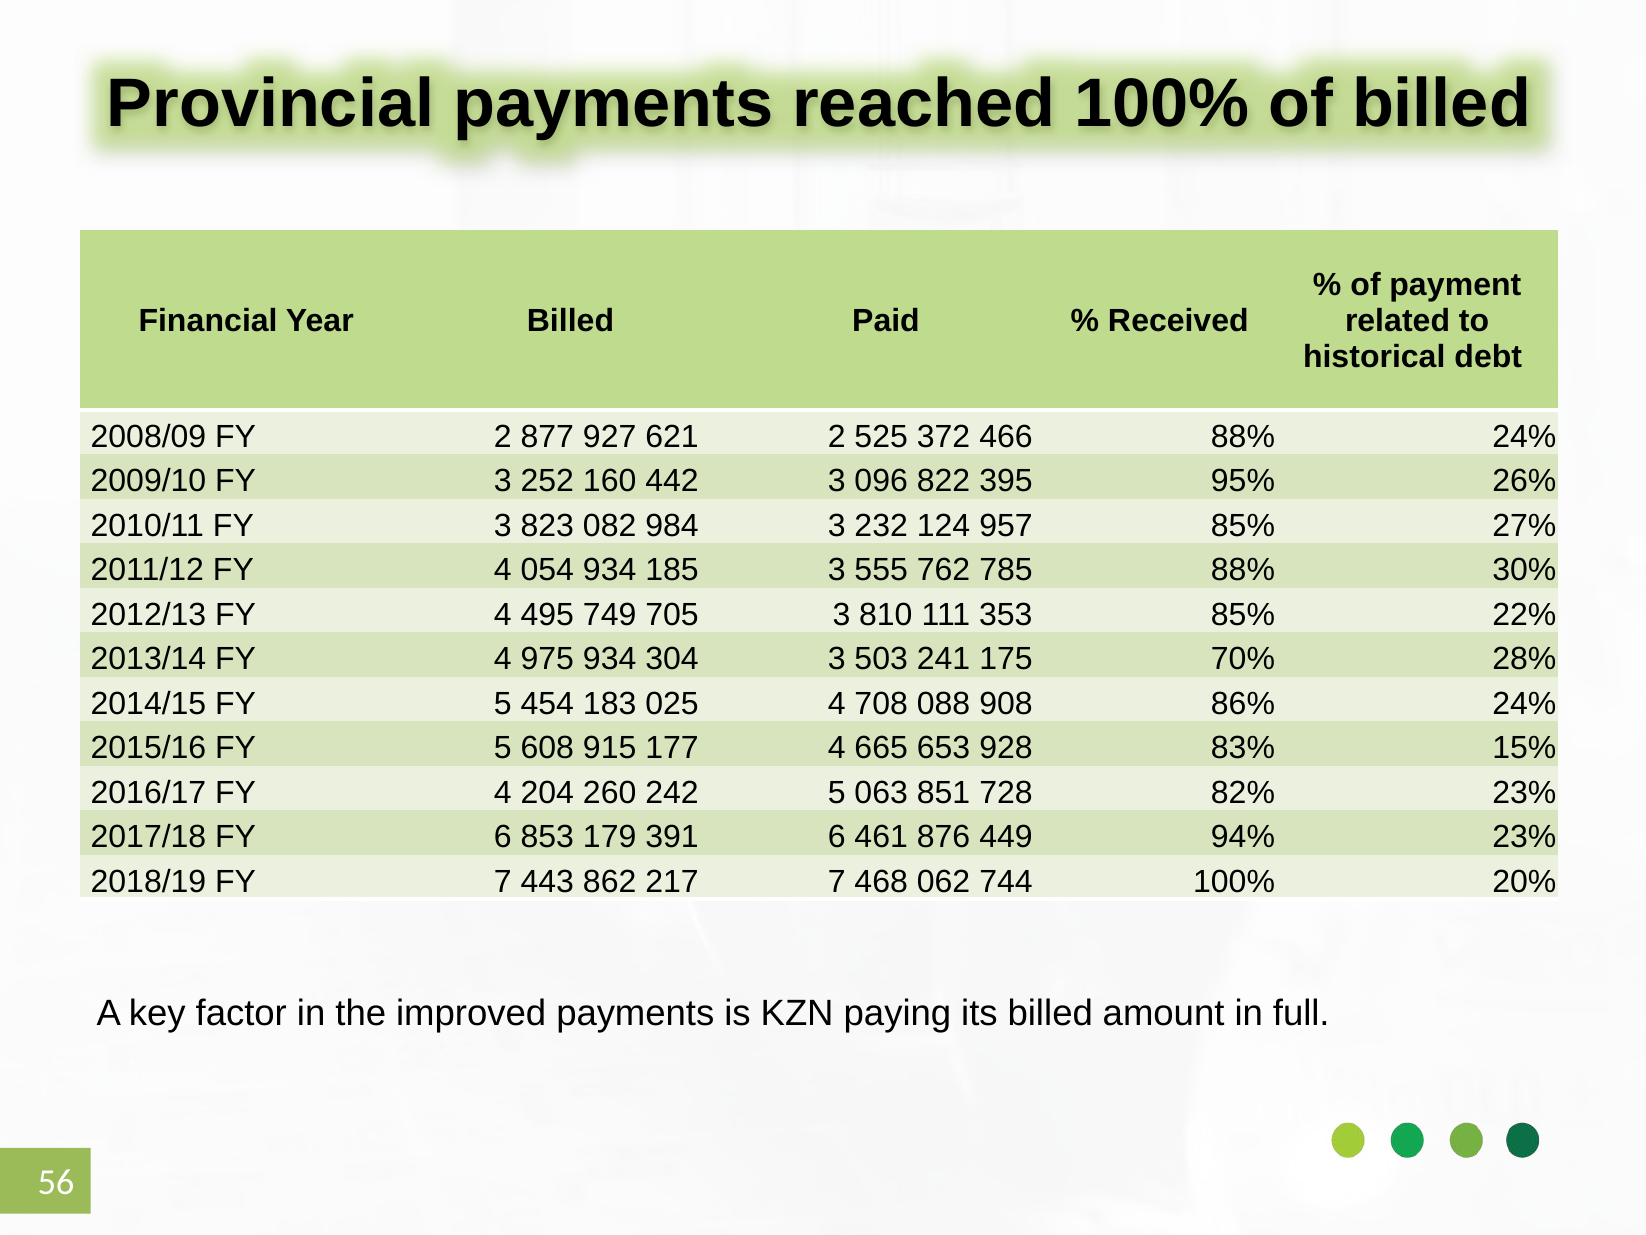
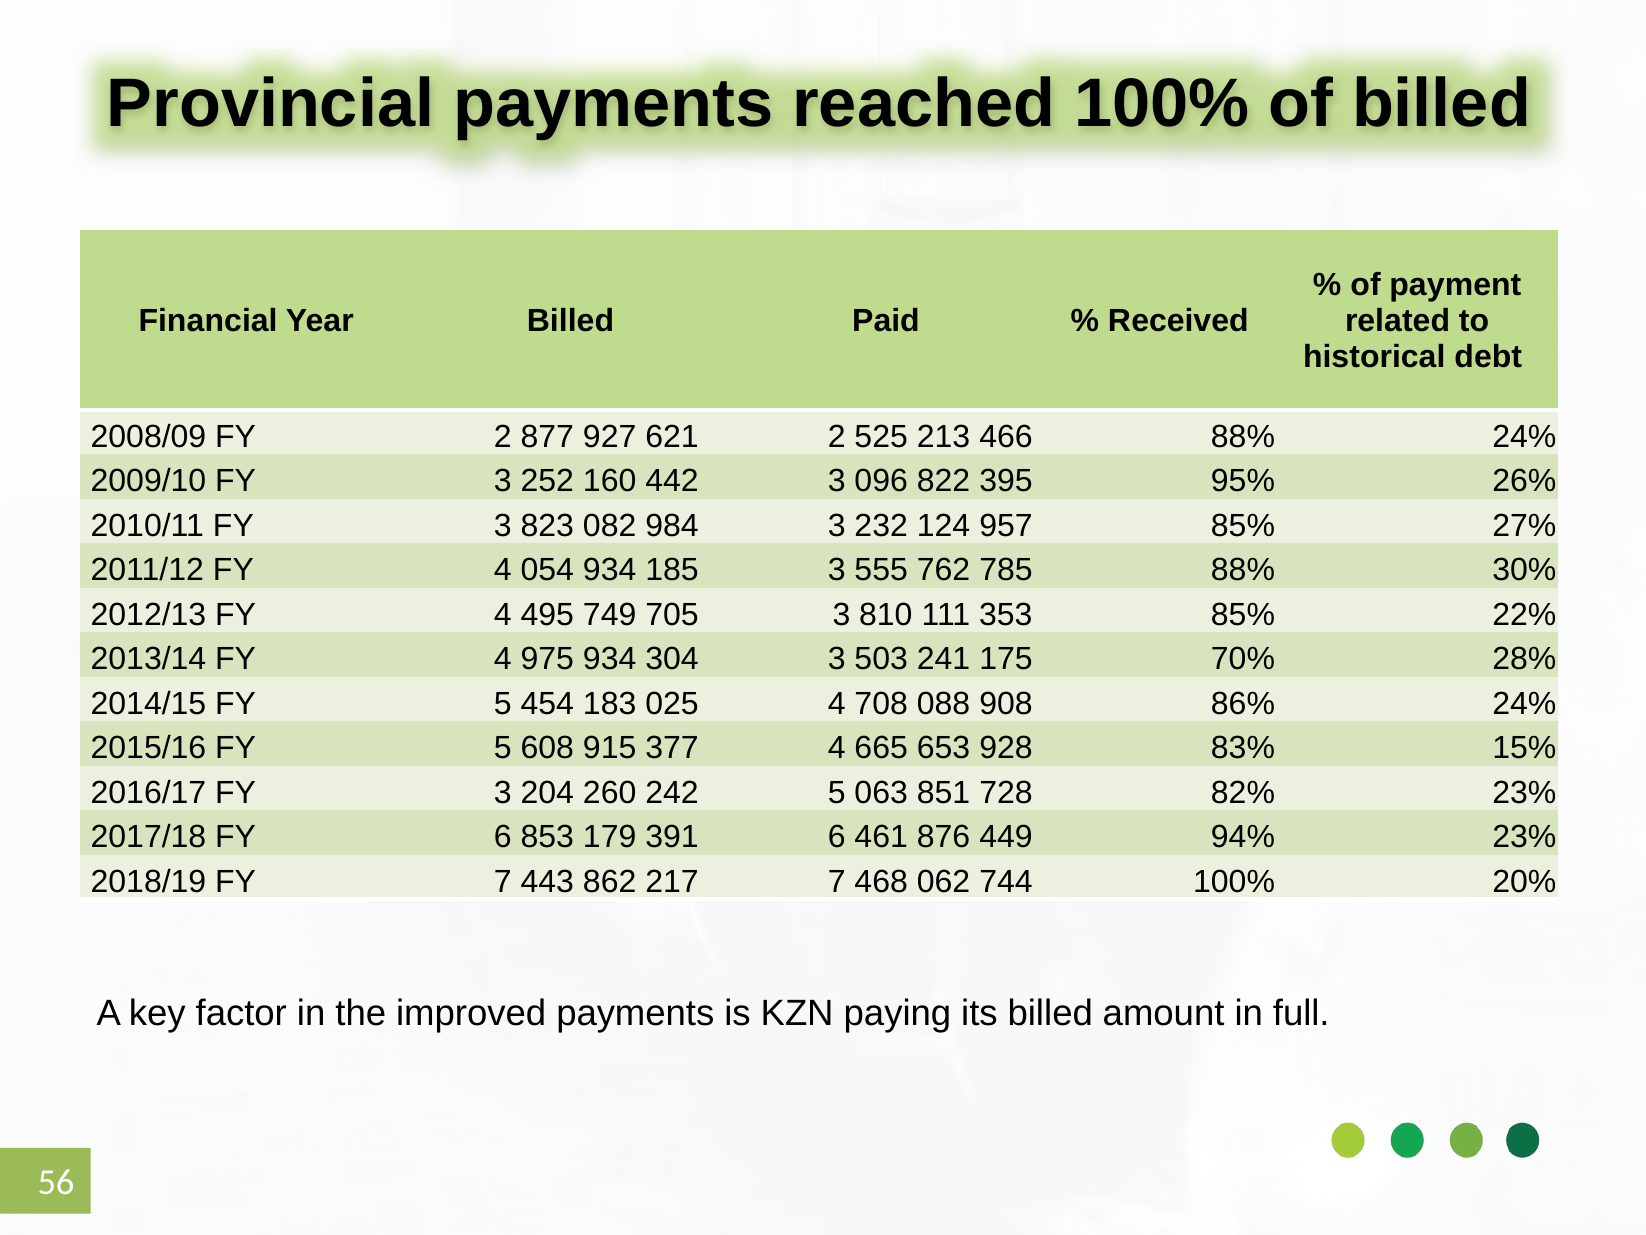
372: 372 -> 213 (944, 437)
177: 177 -> 377 (672, 748)
2016/17 FY 4: 4 -> 3 (503, 792)
